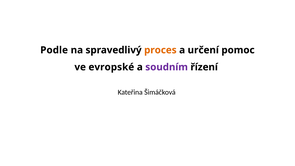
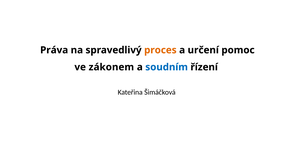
Podle: Podle -> Práva (54, 50)
evropské: evropské -> zákonem (111, 67)
soudním colour: purple -> blue (167, 67)
